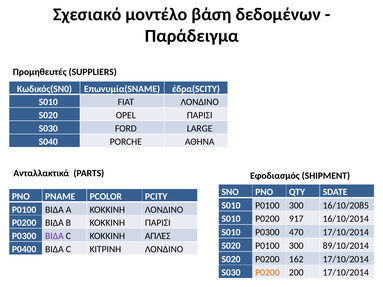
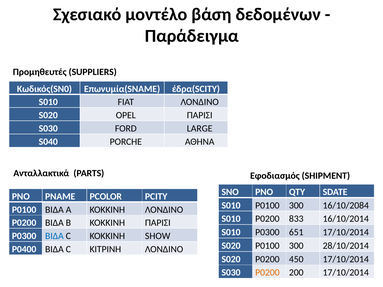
16/10/2085: 16/10/2085 -> 16/10/2084 (346, 206)
917: 917 -> 833 (296, 219)
470: 470 -> 651 (296, 232)
ΒΙΔΑ colour: purple -> blue (54, 236)
ΑΠΛΈΣ: ΑΠΛΈΣ -> SHOW (158, 236)
89/10/2014: 89/10/2014 -> 28/10/2014 (346, 246)
162: 162 -> 450 (296, 259)
